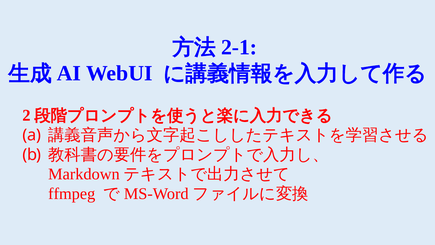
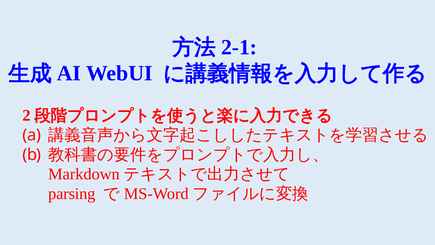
ffmpeg: ffmpeg -> parsing (72, 194)
